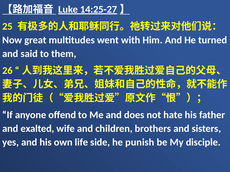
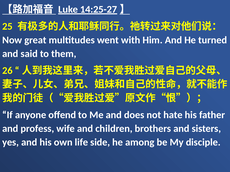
exalted: exalted -> profess (37, 129)
punish: punish -> among (140, 143)
